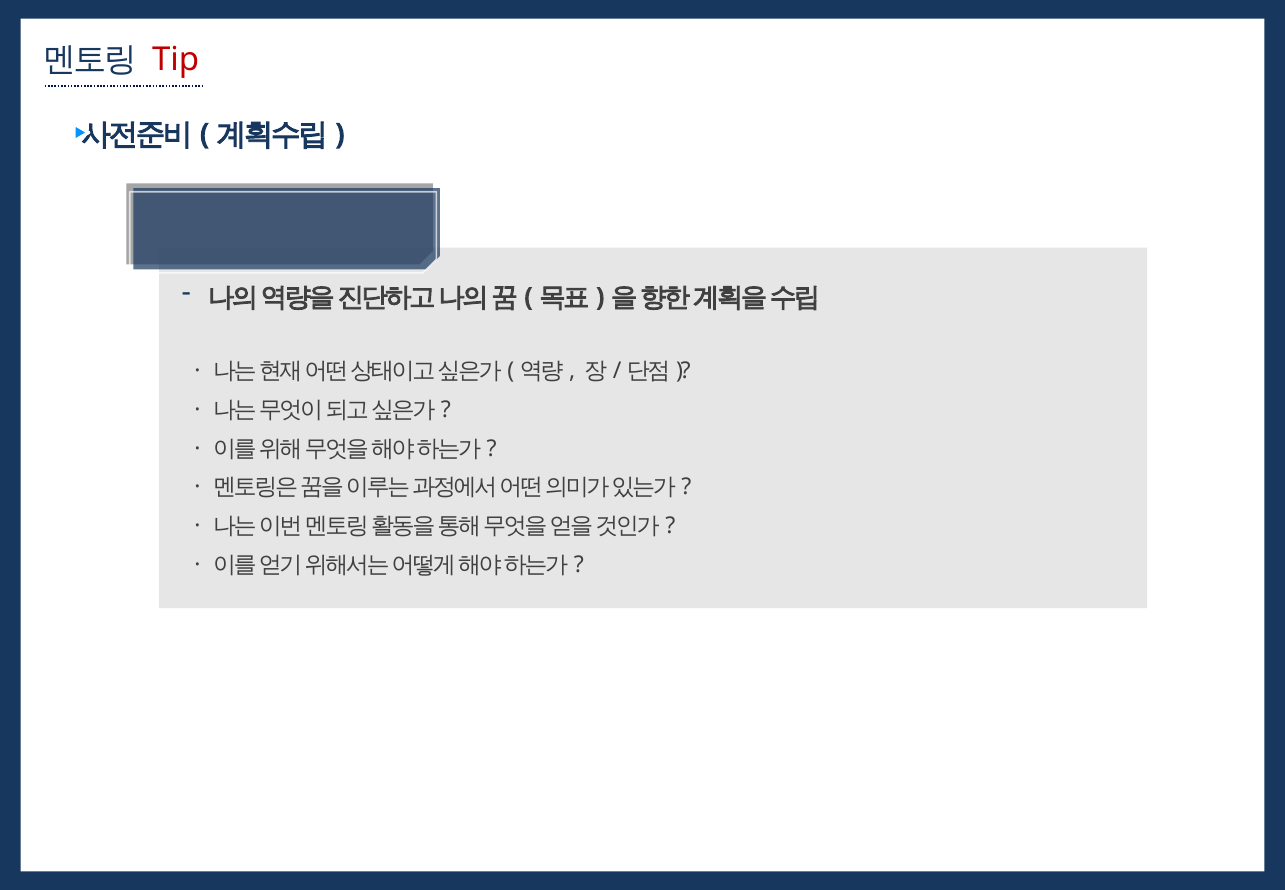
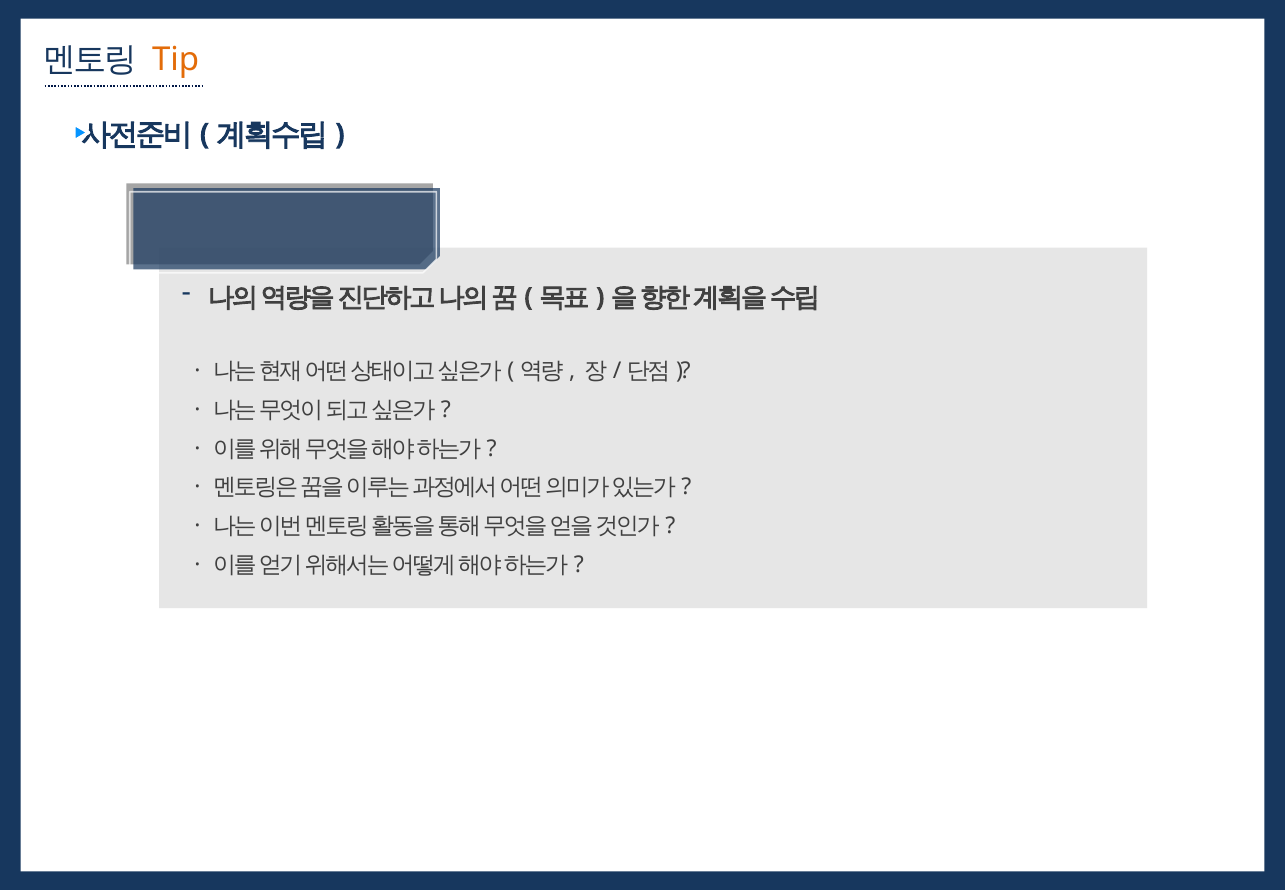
Tip colour: red -> orange (176, 60)
